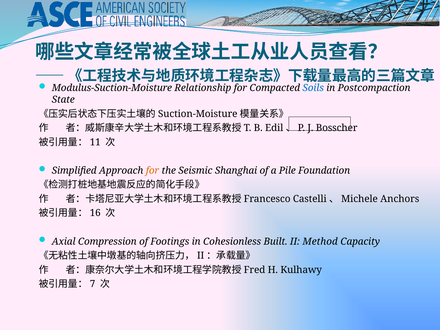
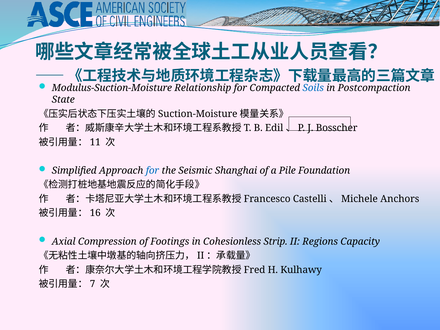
for colour: orange -> blue (152, 171)
Built: Built -> Strip (276, 241)
Method: Method -> Regions (320, 241)
